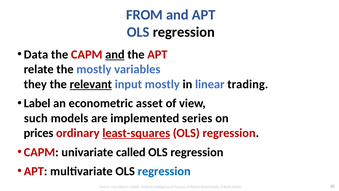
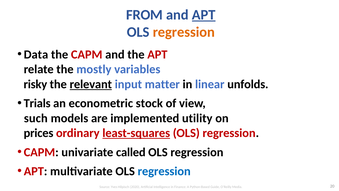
APT underline: none -> present (204, 15)
regression colour: black -> orange (184, 32)
and underline: present -> none (115, 54)
they: they -> risky (35, 84)
input mostly: mostly -> matter (162, 84)
trading: trading -> unfolds (248, 84)
Label: Label -> Trials (37, 103)
asset: asset -> stock (149, 103)
series: series -> utility (197, 118)
